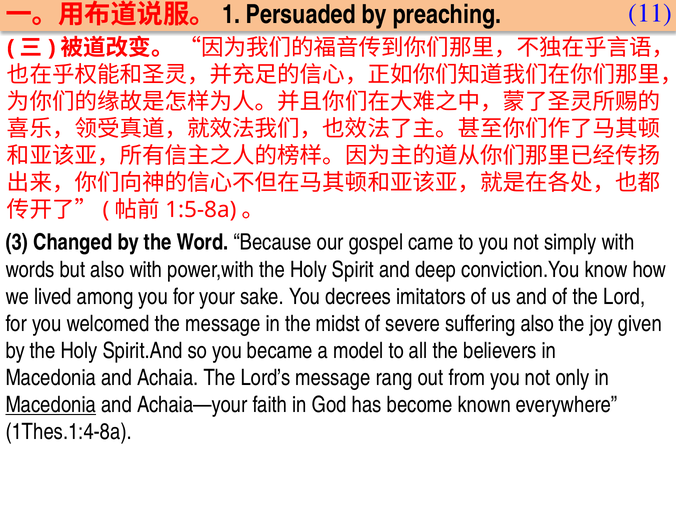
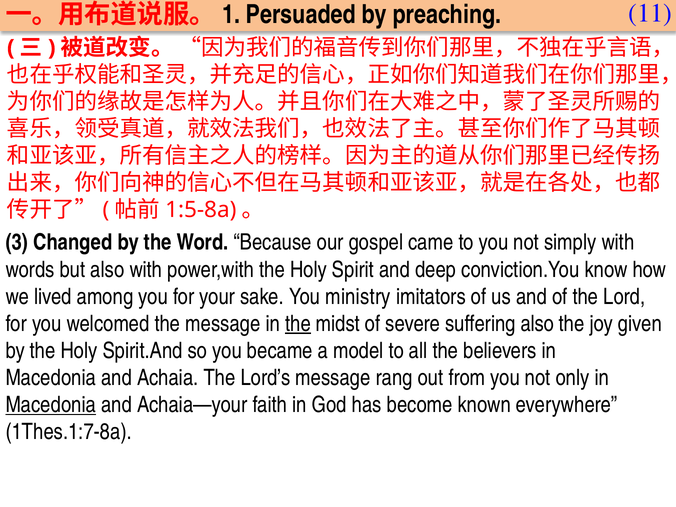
decrees: decrees -> ministry (358, 297)
the underline: none -> present (298, 324)
1Thes.1:4-8a: 1Thes.1:4-8a -> 1Thes.1:7-8a (69, 432)
